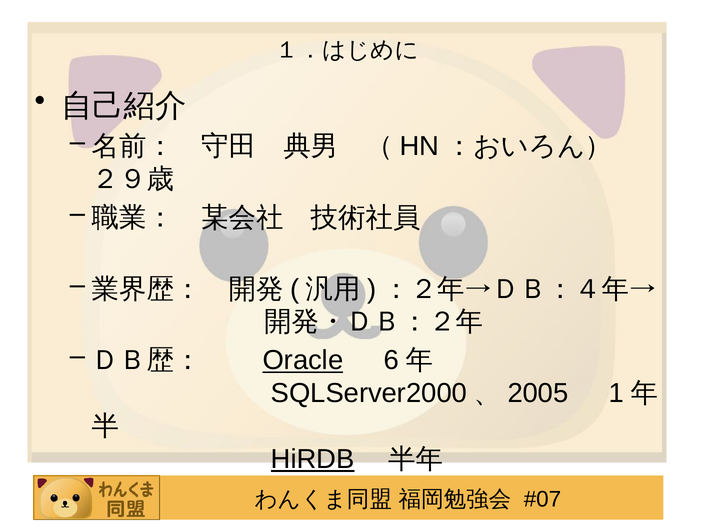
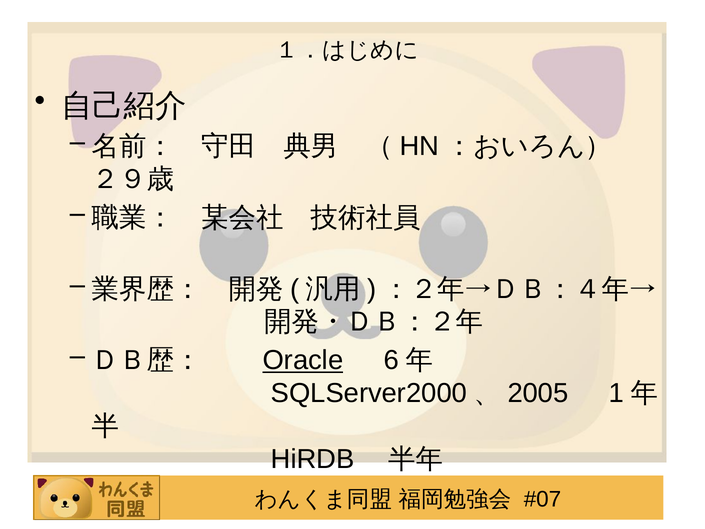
HiRDB underline: present -> none (313, 459)
